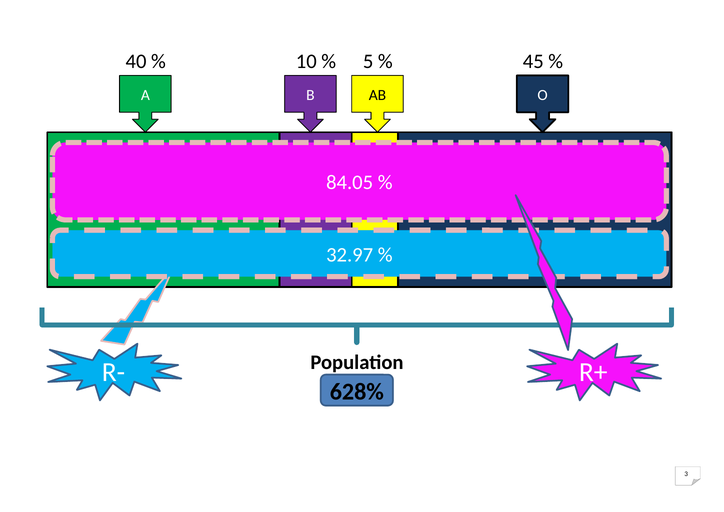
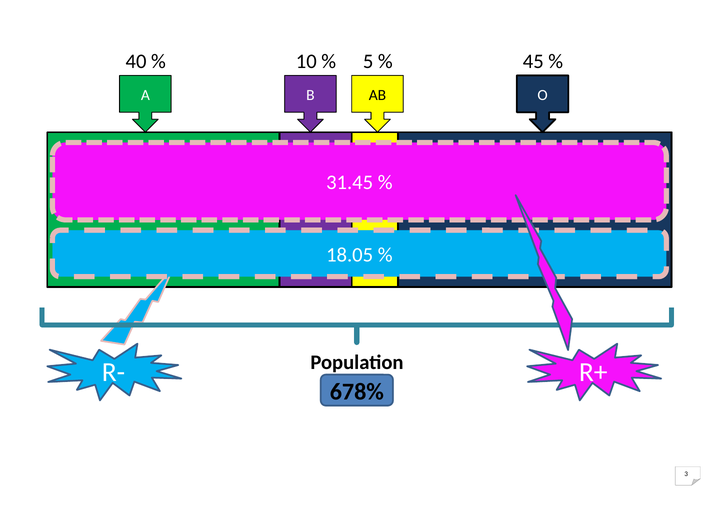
84.05: 84.05 -> 31.45 (350, 183)
32.97: 32.97 -> 18.05 (350, 255)
628%: 628% -> 678% (357, 392)
